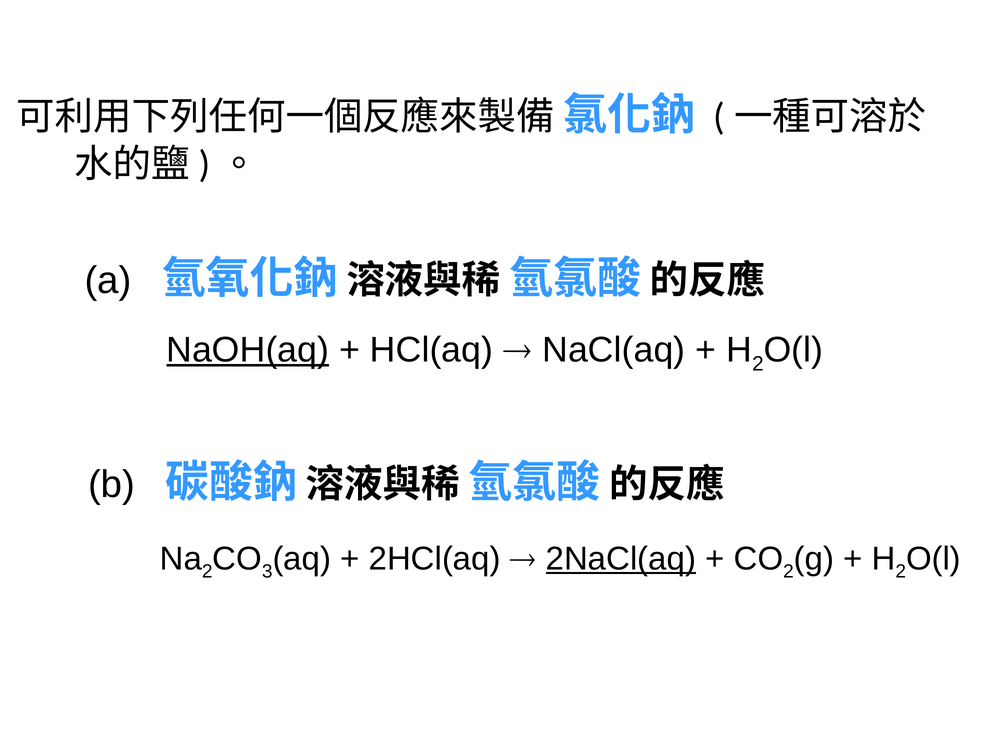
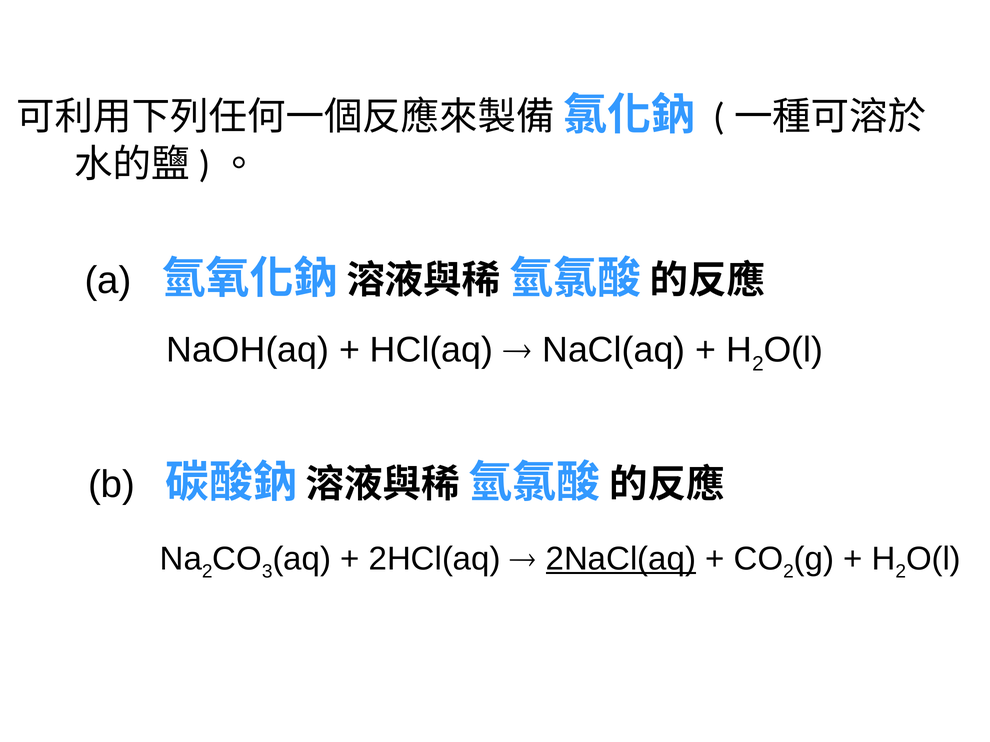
NaOH(aq underline: present -> none (248, 350)
